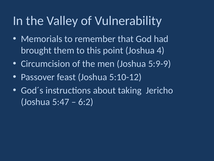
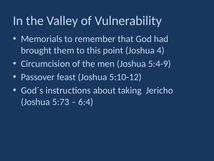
5:9-9: 5:9-9 -> 5:4-9 (160, 64)
5:47: 5:47 -> 5:73 (61, 102)
6:2: 6:2 -> 6:4 (86, 102)
